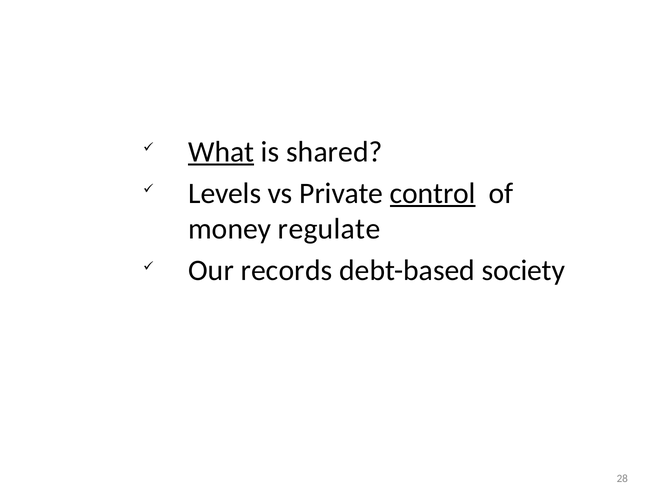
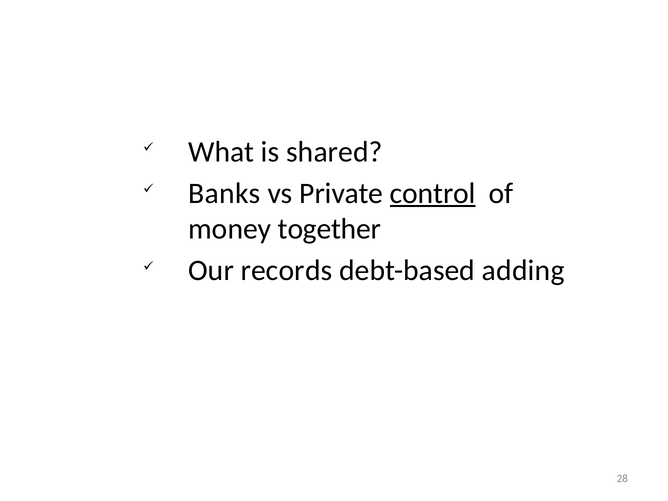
What underline: present -> none (221, 152)
Levels: Levels -> Banks (224, 193)
regulate: regulate -> together (329, 229)
society: society -> adding (523, 270)
